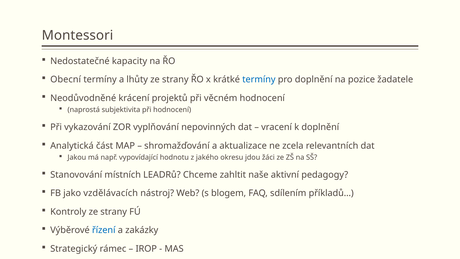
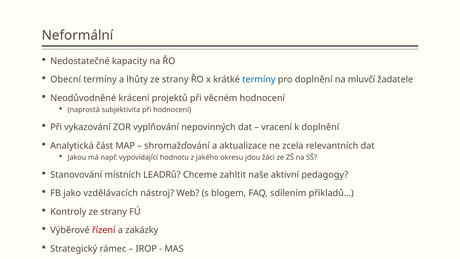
Montessori: Montessori -> Neformální (77, 35)
pozice: pozice -> mluvčí (361, 80)
řízení colour: blue -> red (104, 230)
